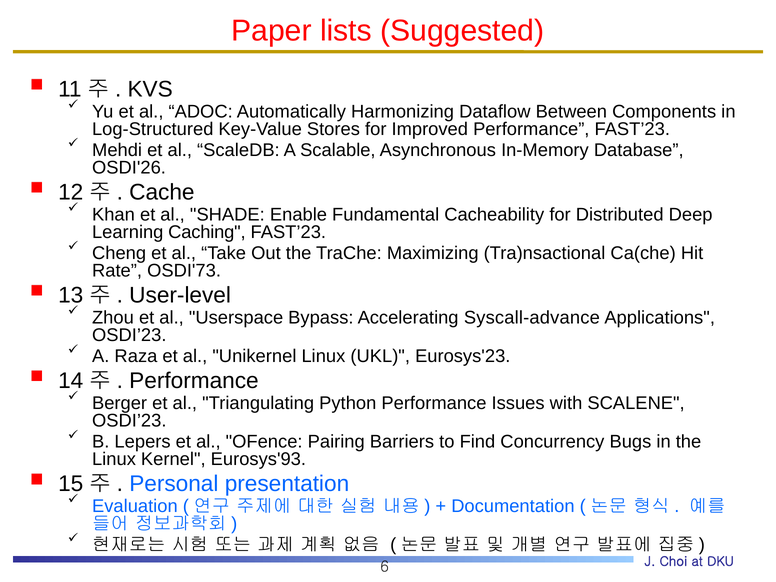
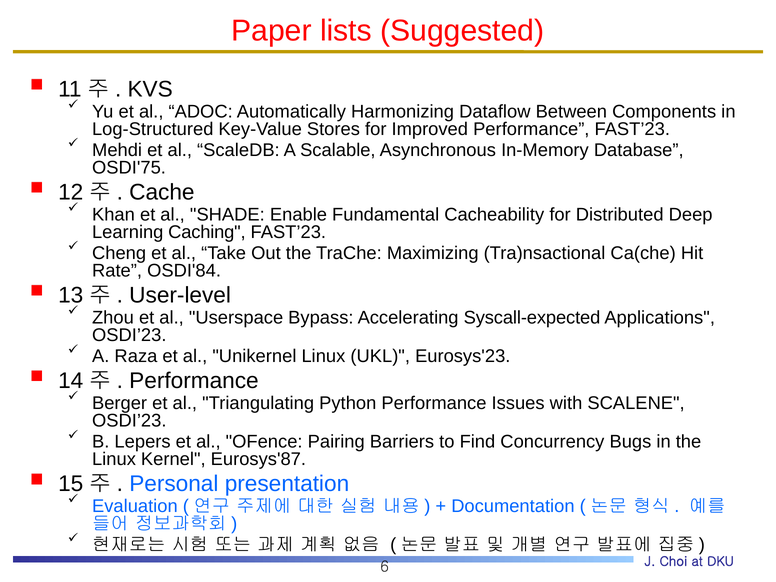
OSDI'26: OSDI'26 -> OSDI'75 (129, 168)
OSDI'73: OSDI'73 -> OSDI'84 (184, 271)
Syscall-advance: Syscall-advance -> Syscall-expected (532, 318)
Eurosys'93: Eurosys'93 -> Eurosys'87 (258, 459)
